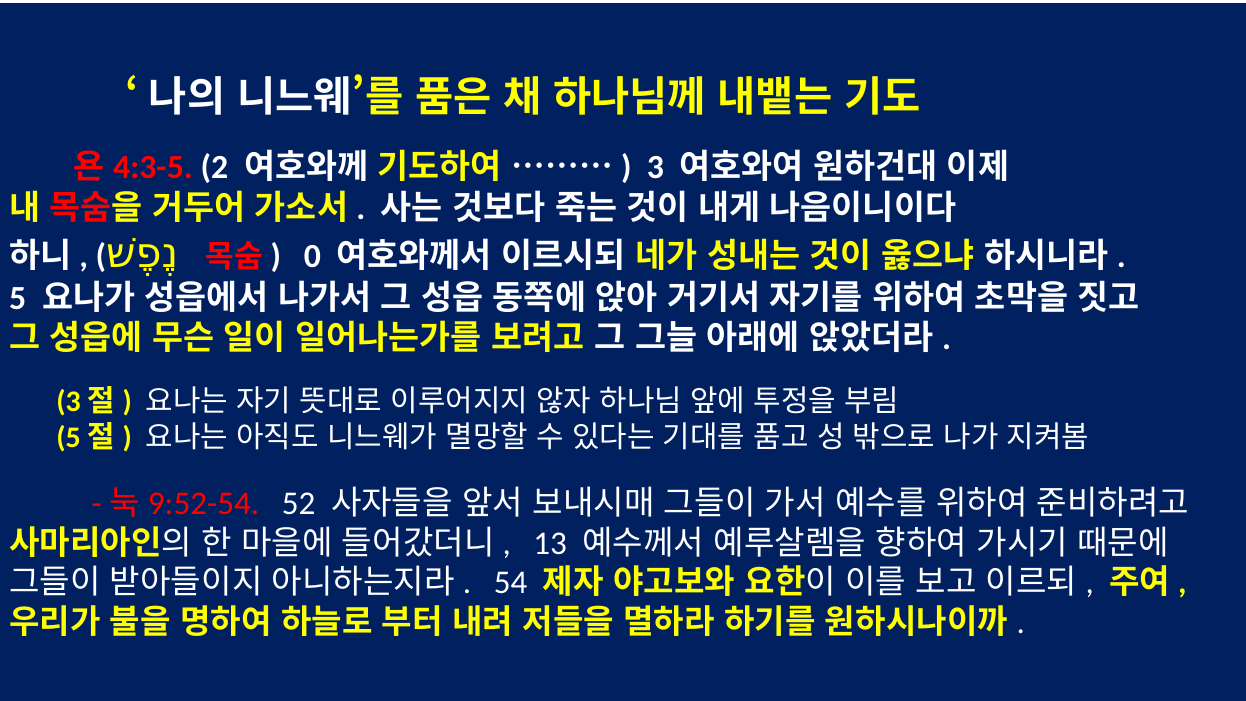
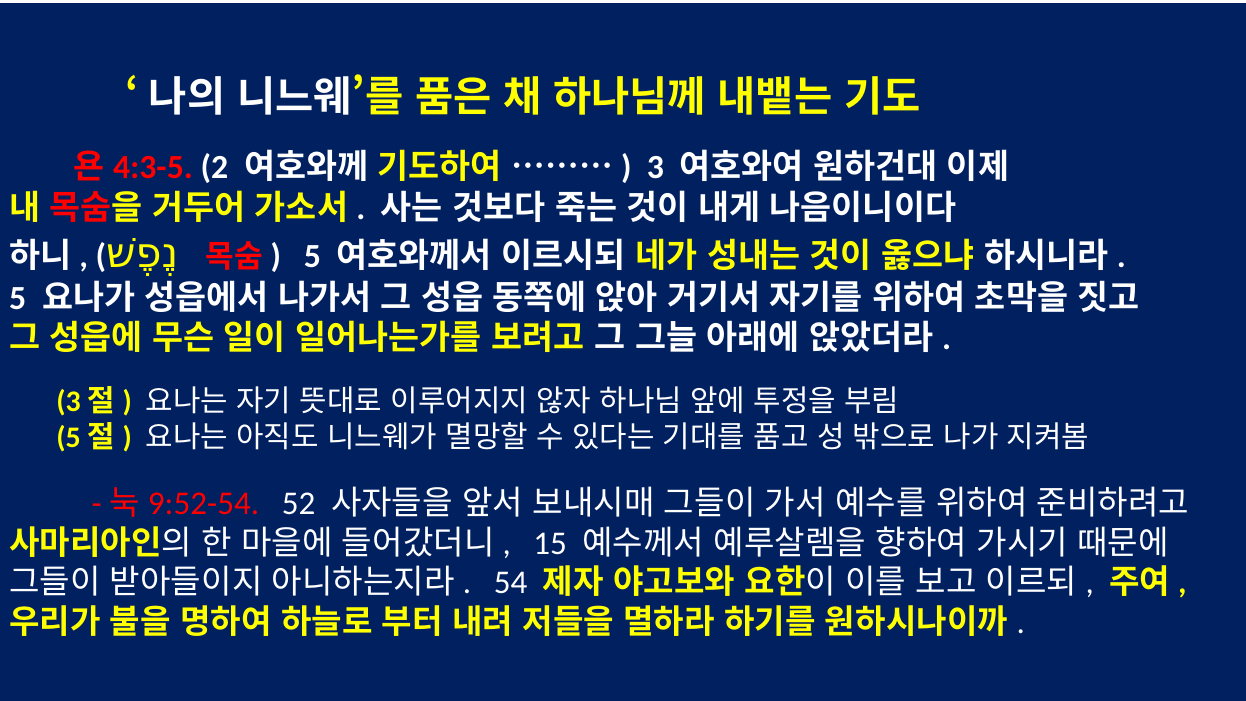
0: 0 -> 5 (312, 256)
13: 13 -> 15 (550, 543)
